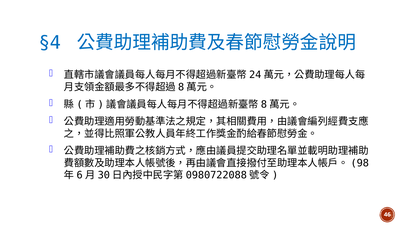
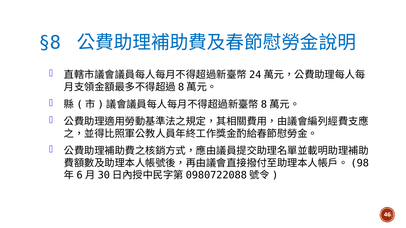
§4: §4 -> §8 (50, 43)
